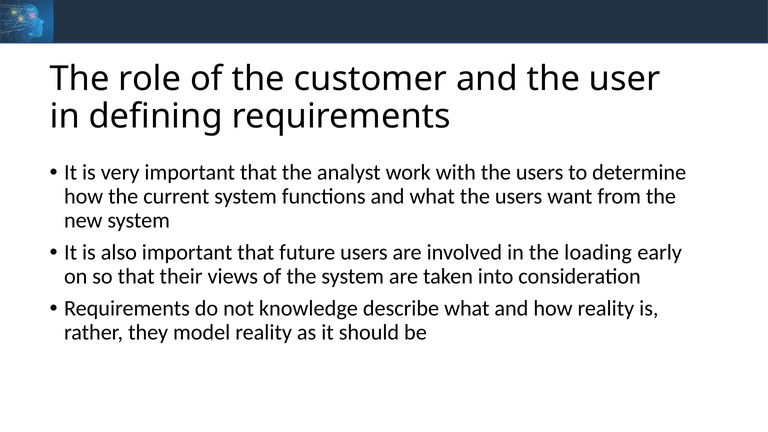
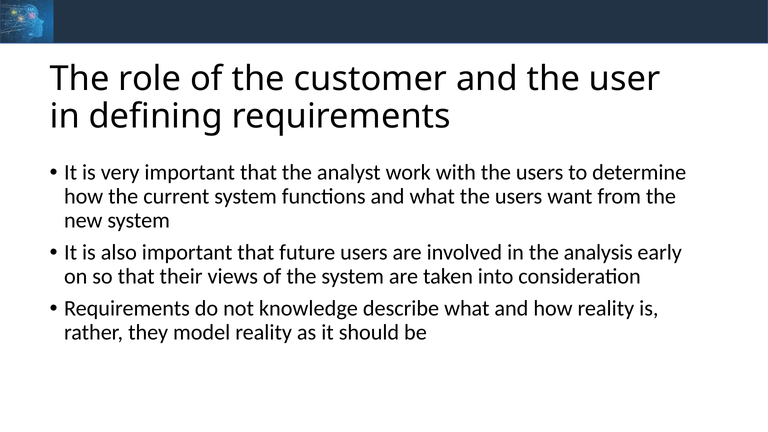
loading: loading -> analysis (598, 253)
